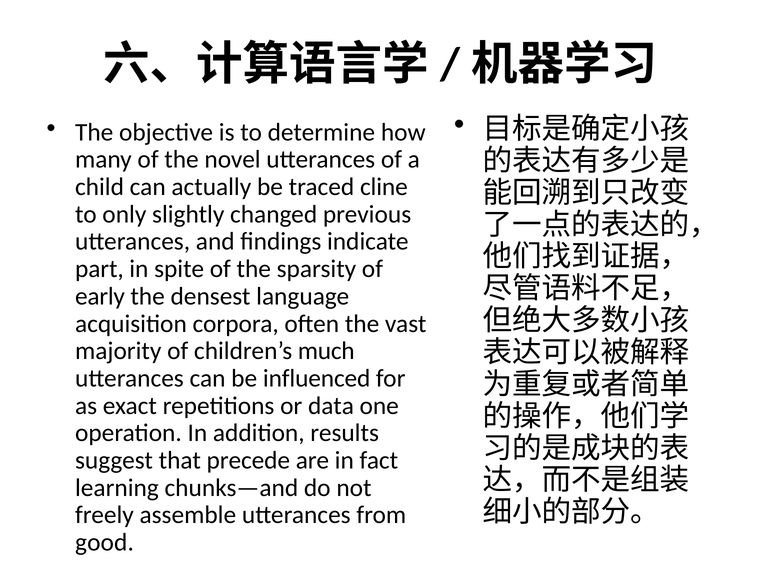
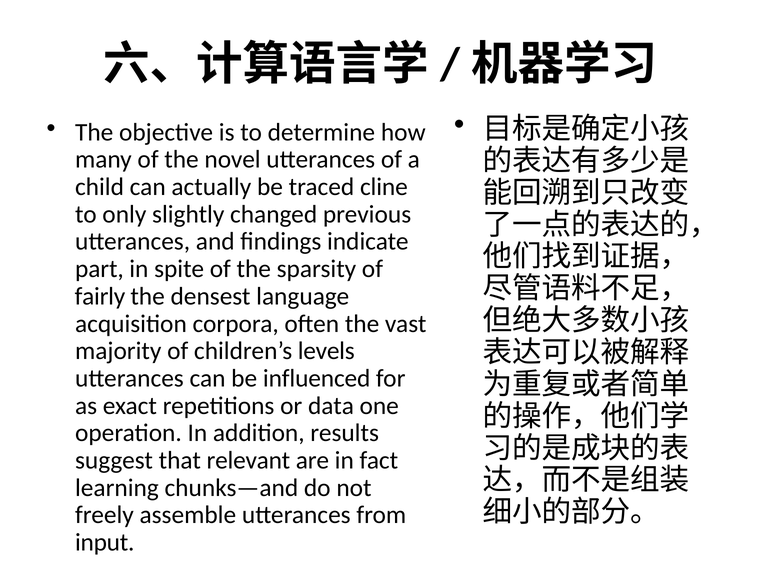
early: early -> fairly (100, 297)
much: much -> levels (326, 351)
precede: precede -> relevant (248, 461)
good: good -> input (105, 543)
